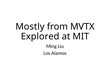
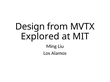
Mostly: Mostly -> Design (30, 27)
